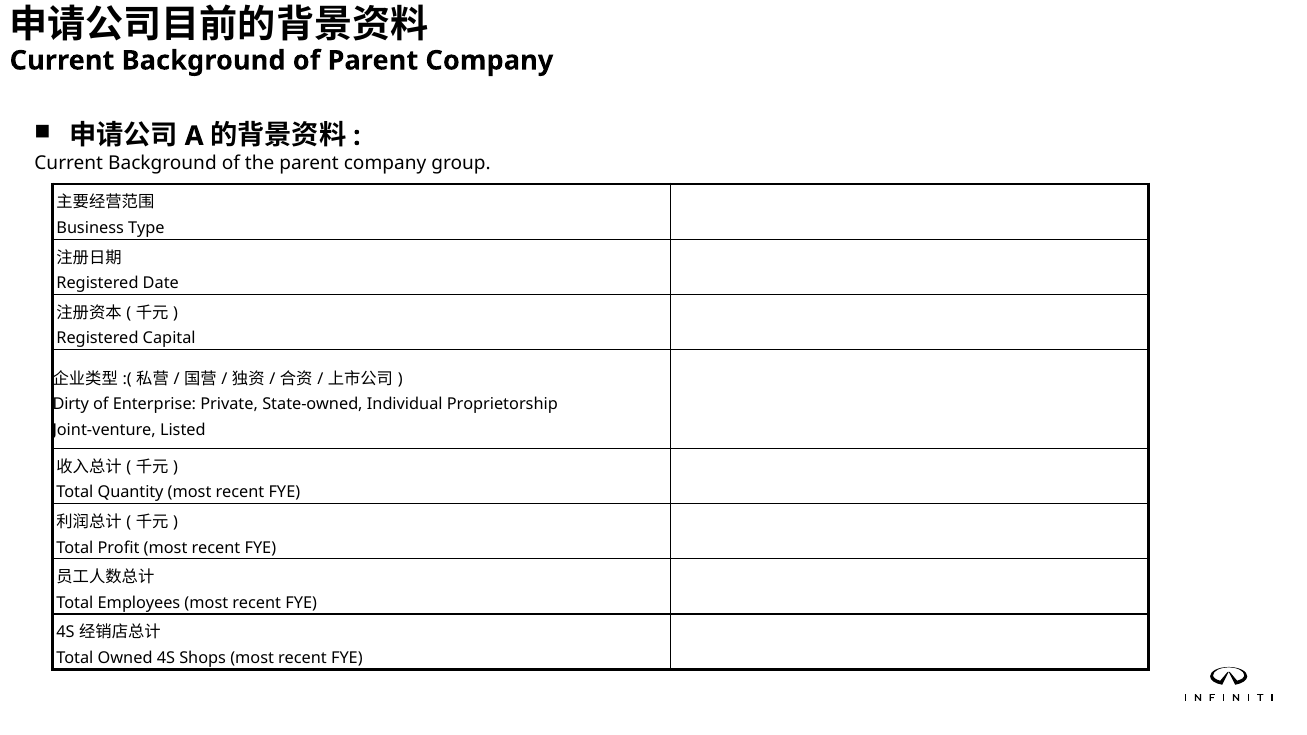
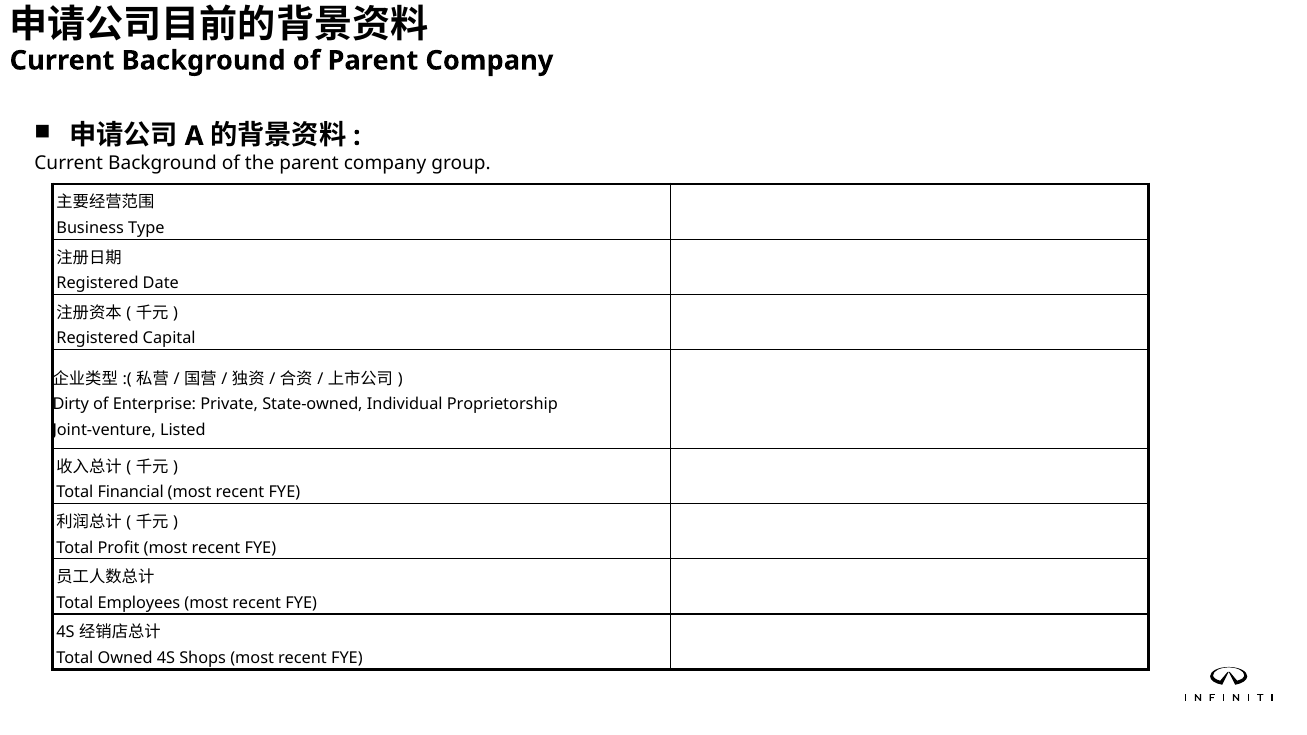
Quantity: Quantity -> Financial (131, 493)
